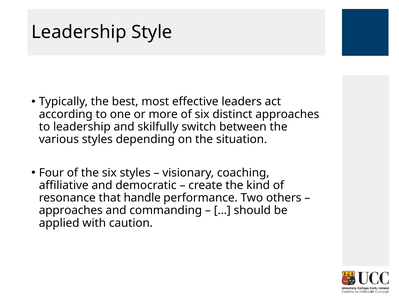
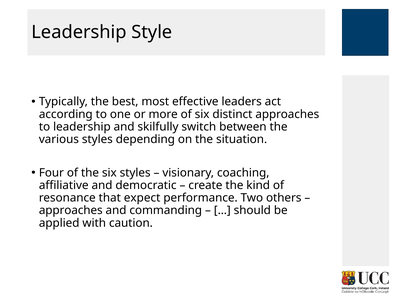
handle: handle -> expect (142, 198)
